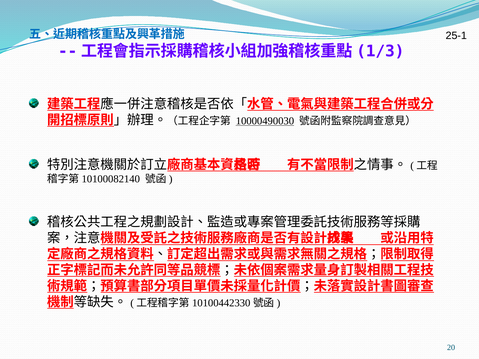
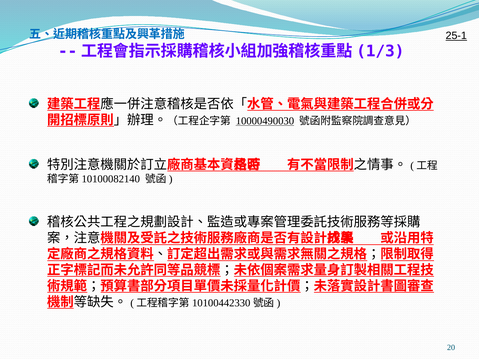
25-1 underline: none -> present (456, 36)
